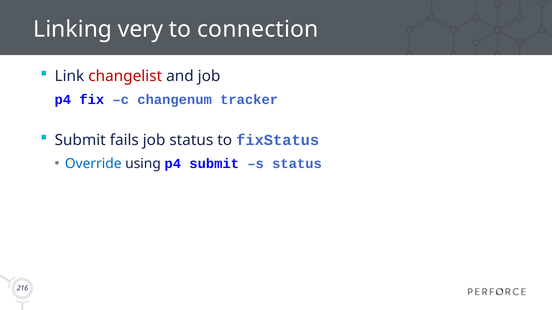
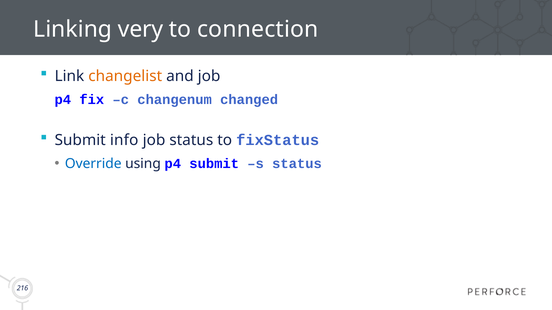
changelist colour: red -> orange (125, 76)
tracker: tracker -> changed (249, 100)
fails: fails -> info (124, 140)
